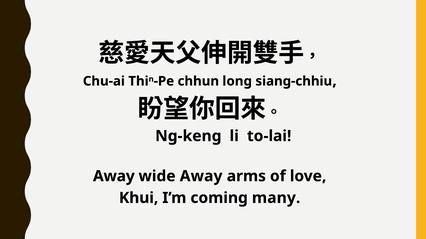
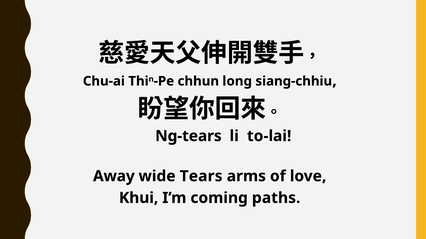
Ng-keng: Ng-keng -> Ng-tears (188, 136)
wide Away: Away -> Tears (201, 177)
many: many -> paths (276, 198)
